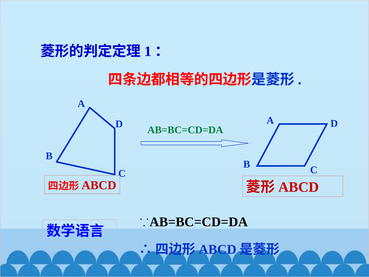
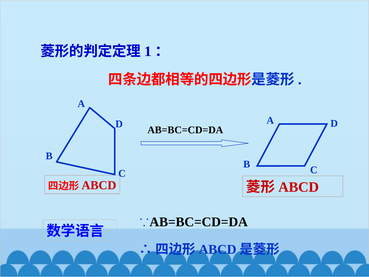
AB=BC=CD=DA colour: green -> black (185, 130)
